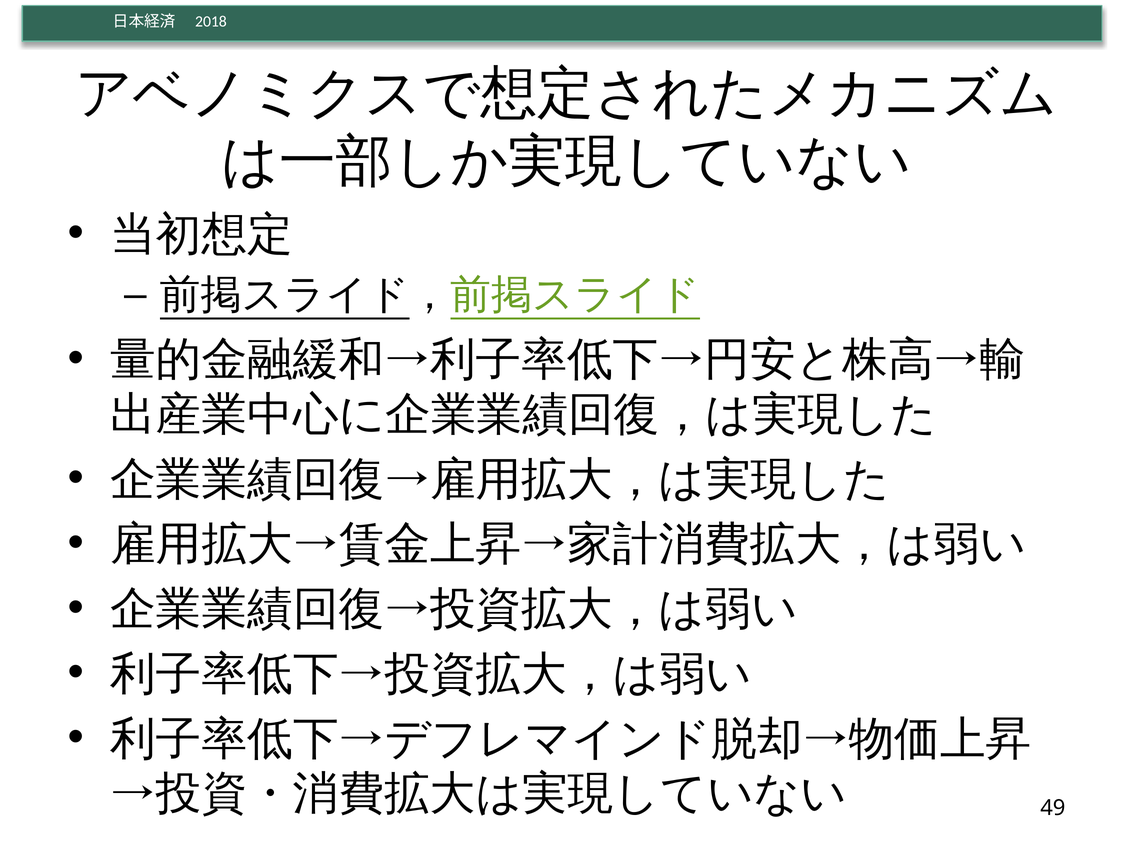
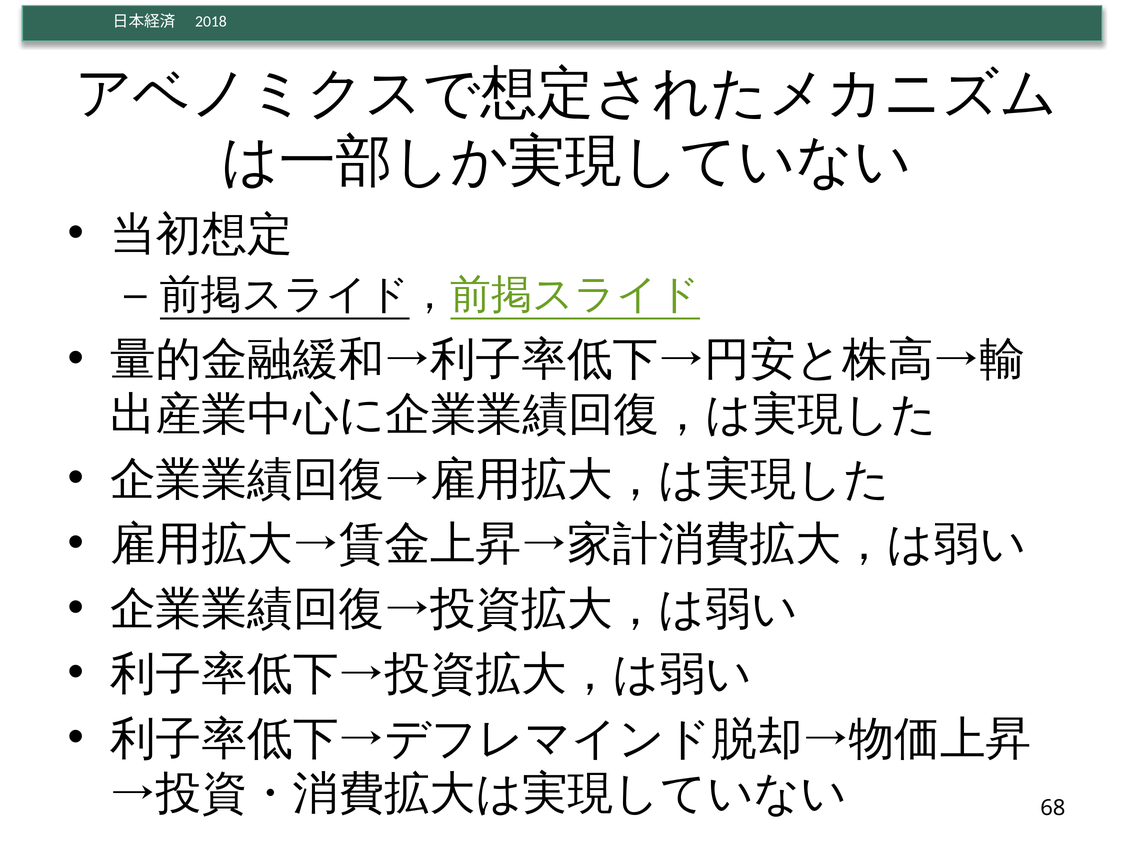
49: 49 -> 68 (1053, 808)
